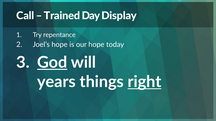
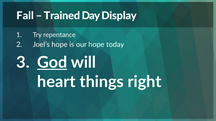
Call: Call -> Fall (25, 16)
years: years -> heart (56, 82)
right underline: present -> none (145, 82)
